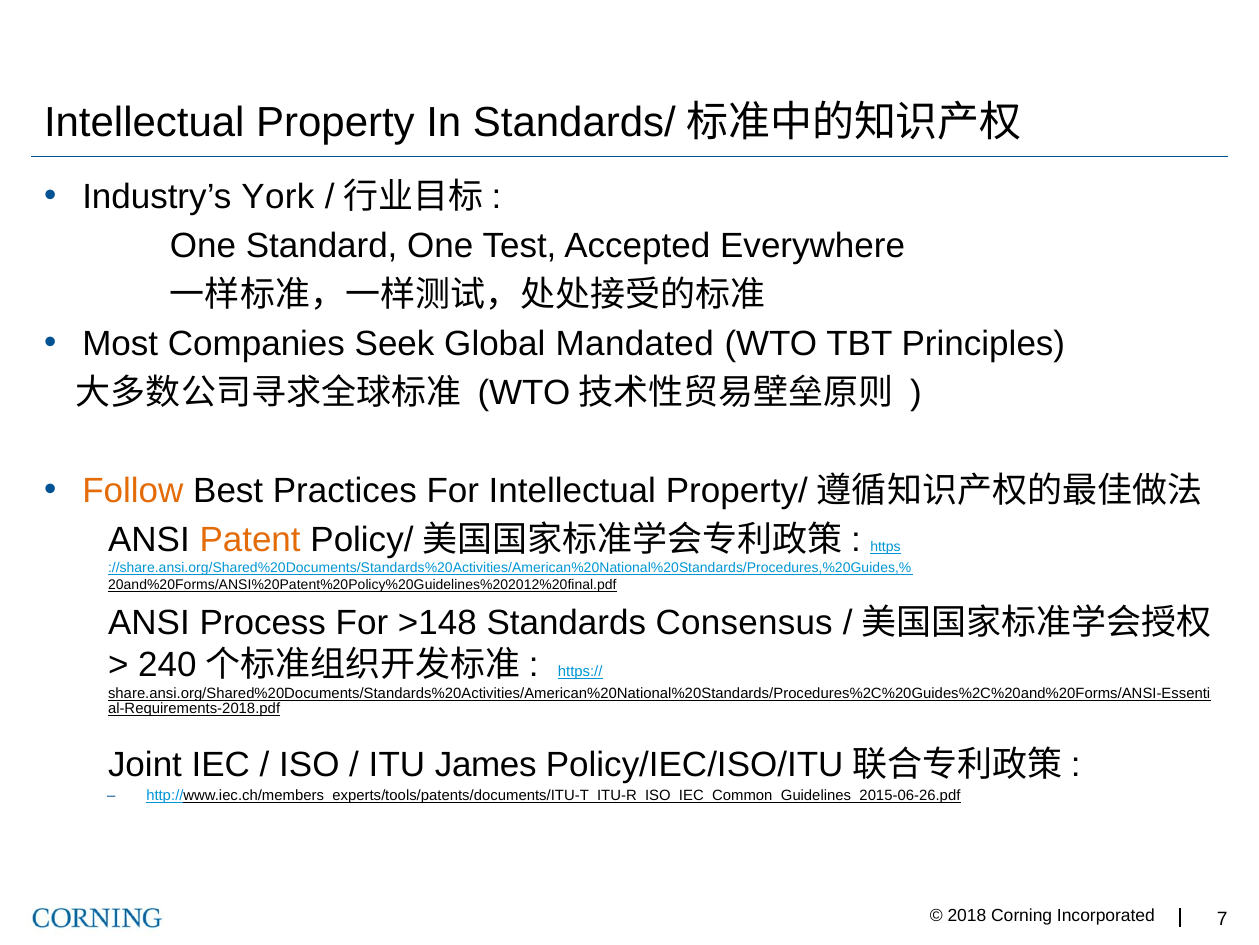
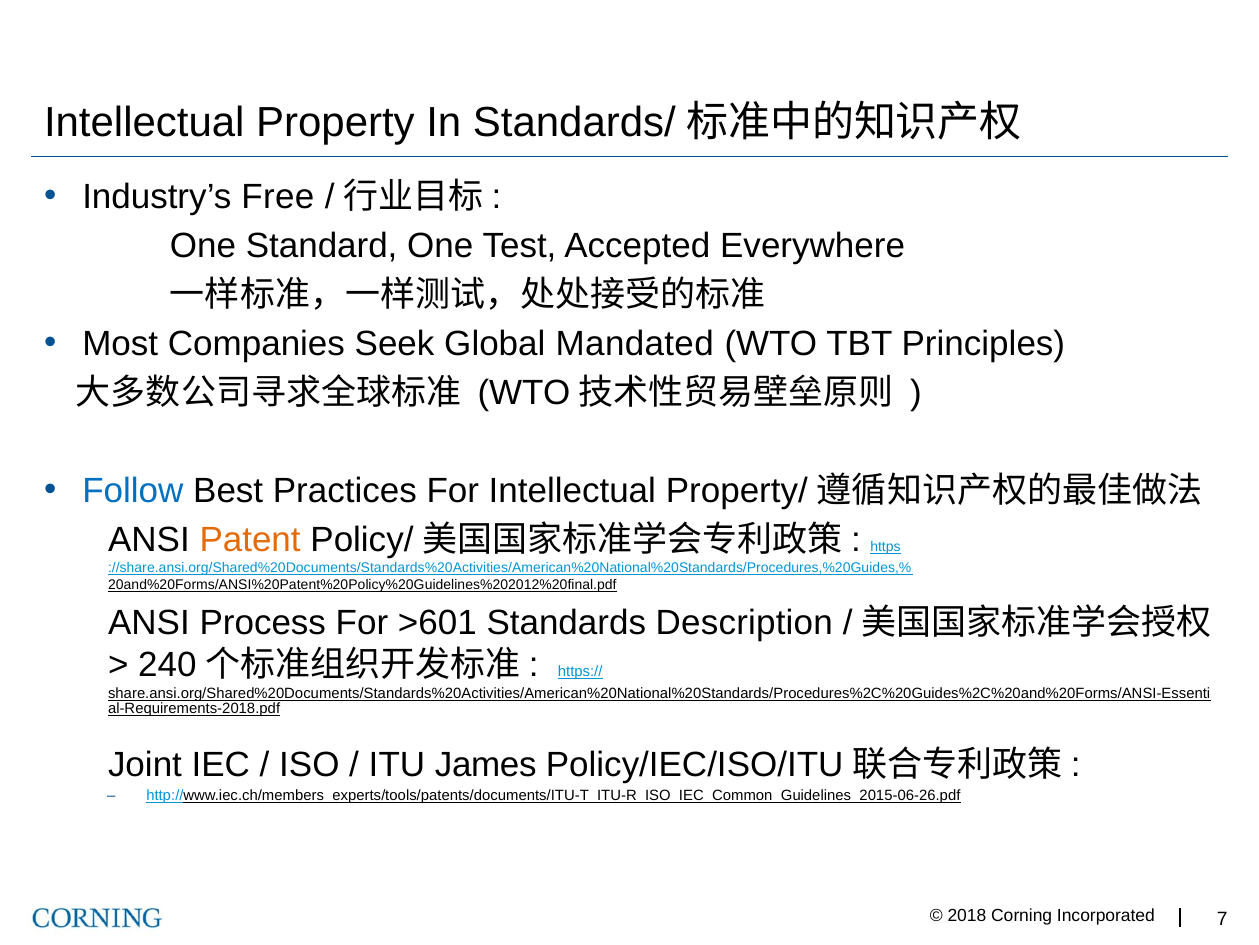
York: York -> Free (278, 197)
Follow colour: orange -> blue (133, 491)
>148: >148 -> >601 (437, 622)
Consensus: Consensus -> Description (744, 622)
